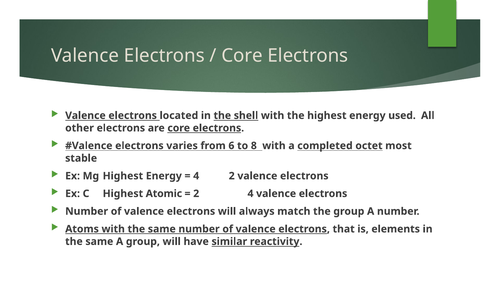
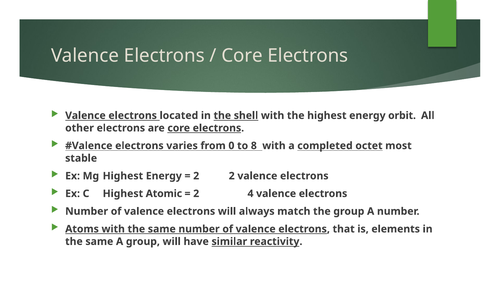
used: used -> orbit (402, 116)
6: 6 -> 0 (231, 146)
4: 4 -> 2 (196, 176)
